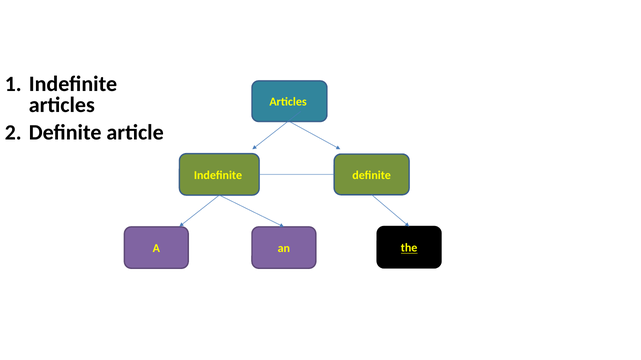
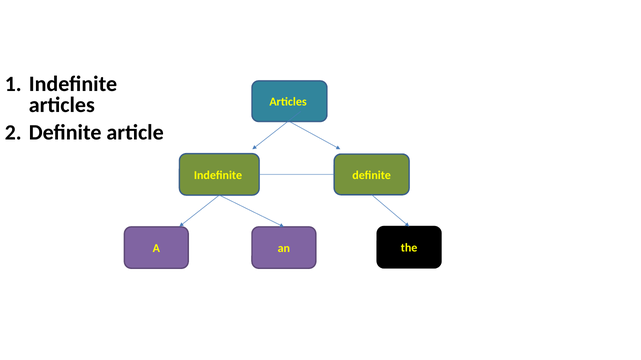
the underline: present -> none (409, 248)
